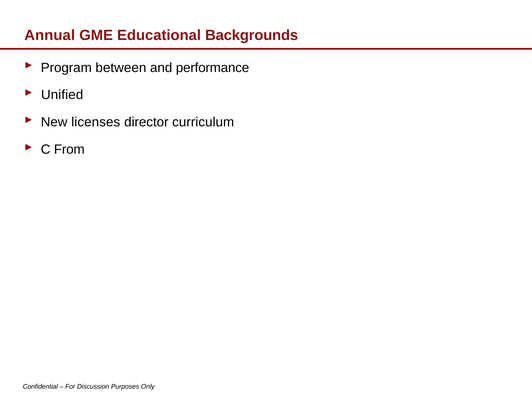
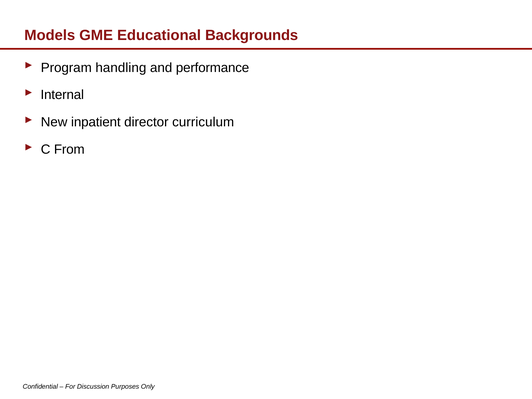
Annual: Annual -> Models (50, 35)
between: between -> handling (121, 68)
Unified: Unified -> Internal (62, 95)
licenses: licenses -> inpatient (96, 122)
